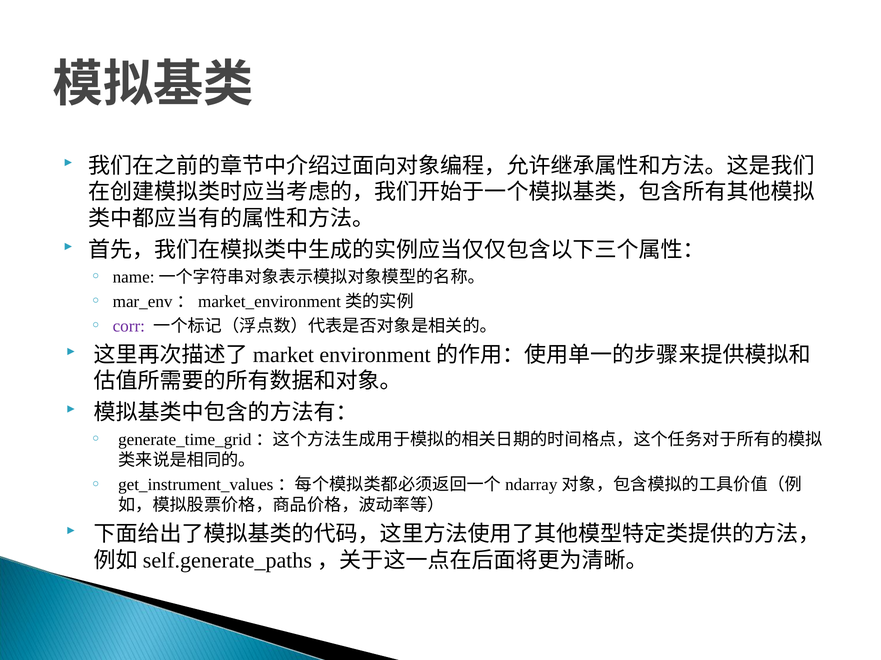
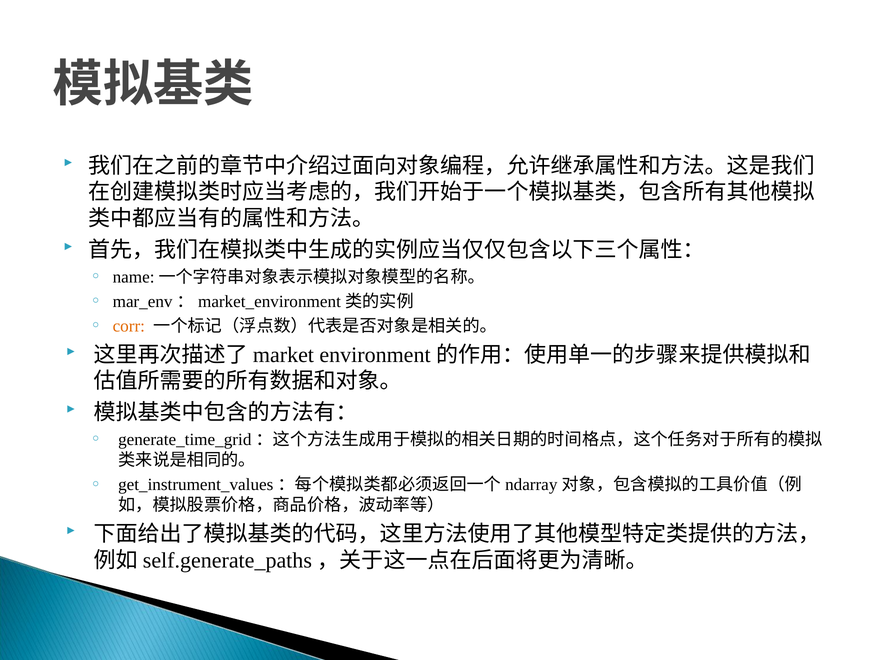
corr colour: purple -> orange (129, 326)
